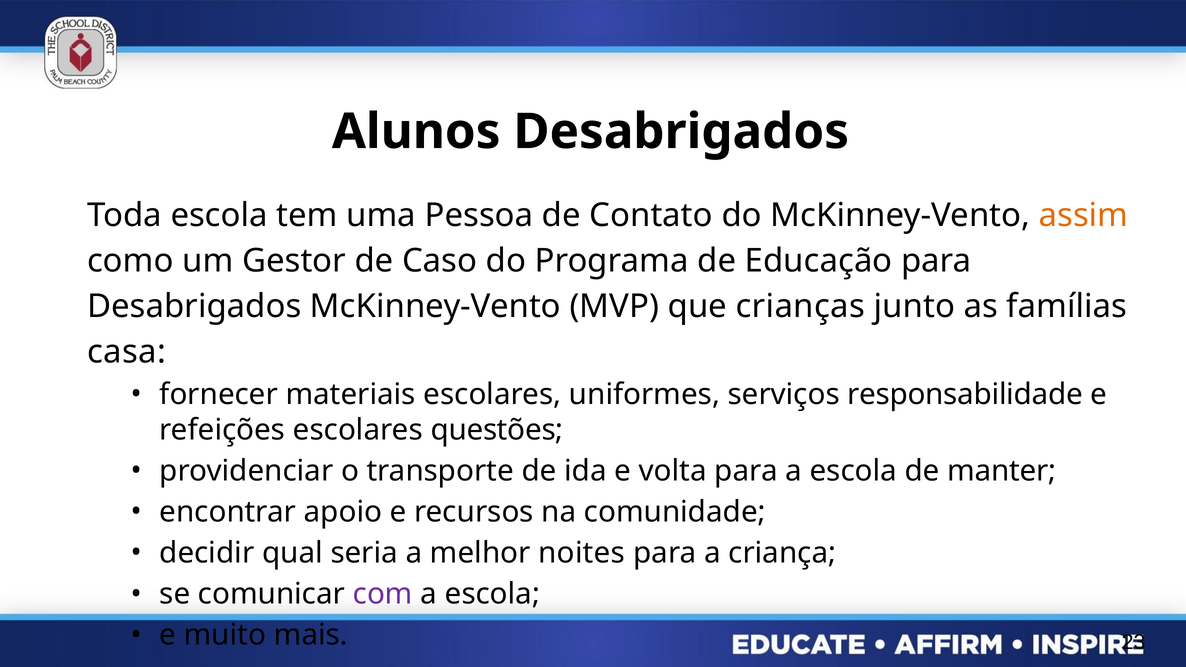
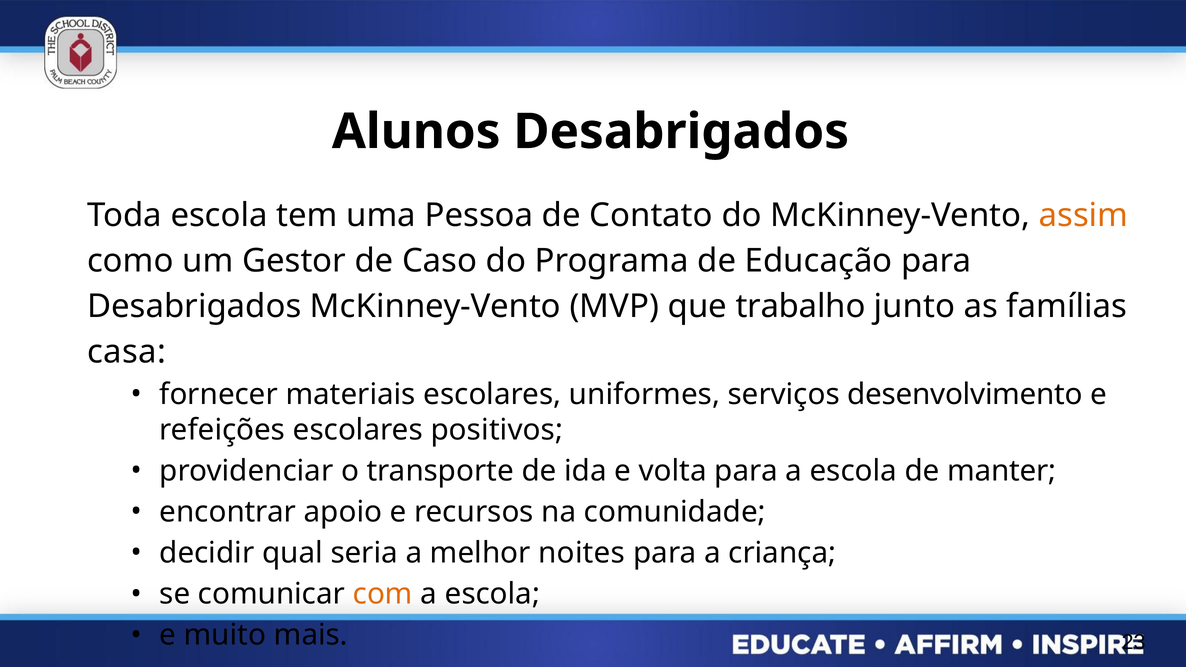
crianças: crianças -> trabalho (801, 306)
responsabilidade: responsabilidade -> desenvolvimento (965, 395)
questões: questões -> positivos (497, 430)
com colour: purple -> orange (383, 594)
